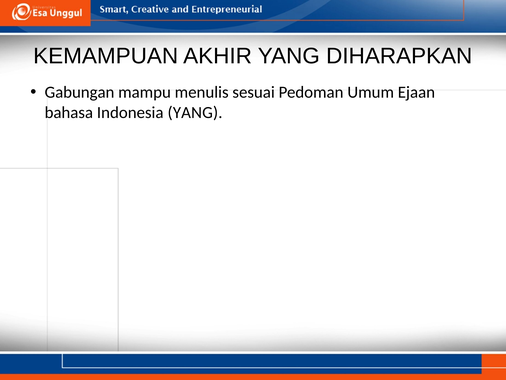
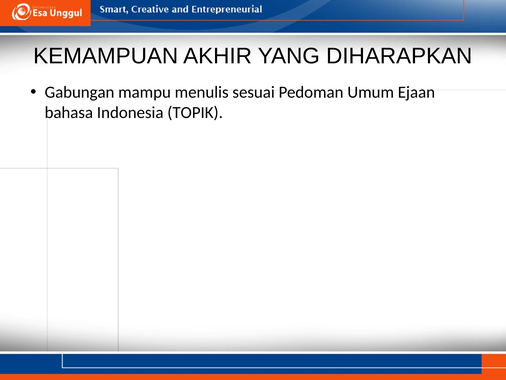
Indonesia YANG: YANG -> TOPIK (195, 113)
